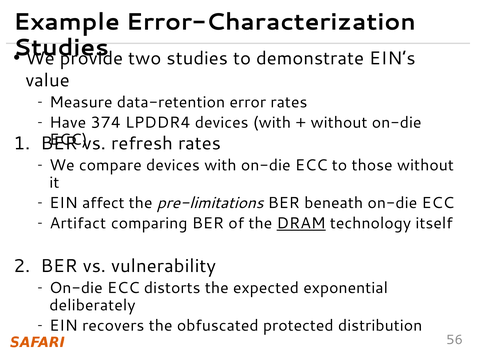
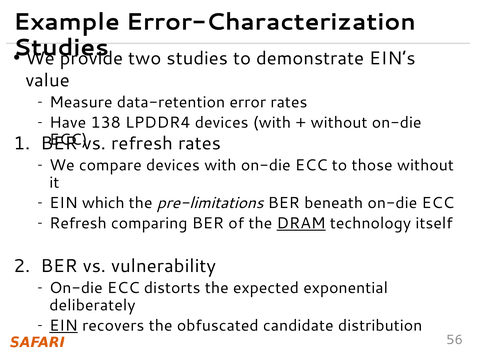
374: 374 -> 138 (106, 123)
affect: affect -> which (103, 203)
Artifact: Artifact -> Refresh (78, 224)
EIN underline: none -> present (64, 326)
protected: protected -> candidate (298, 326)
